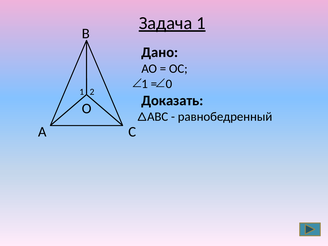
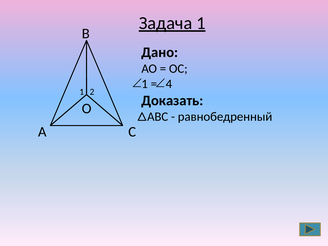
0: 0 -> 4 (169, 84)
